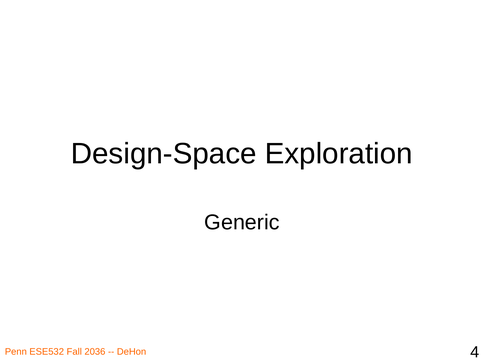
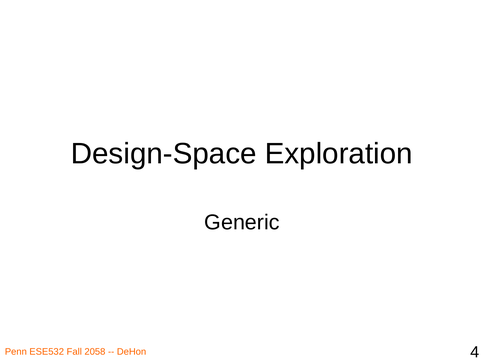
2036: 2036 -> 2058 (95, 352)
